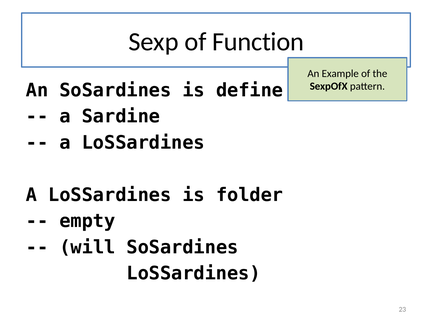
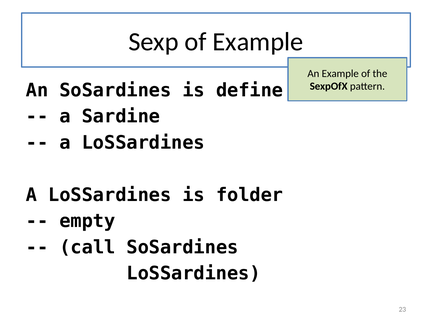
of Function: Function -> Example (258, 42)
will: will -> call (87, 247)
